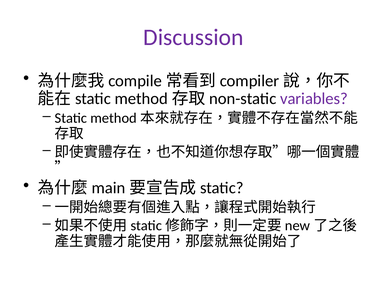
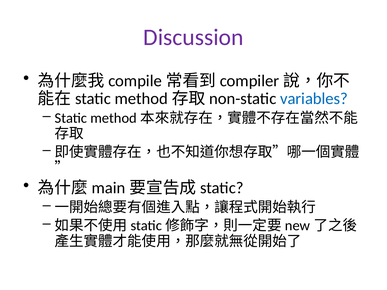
variables colour: purple -> blue (314, 99)
